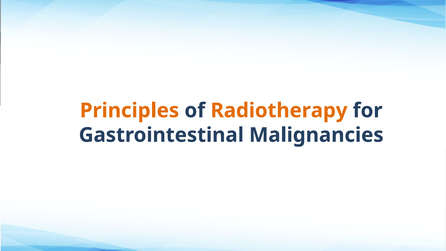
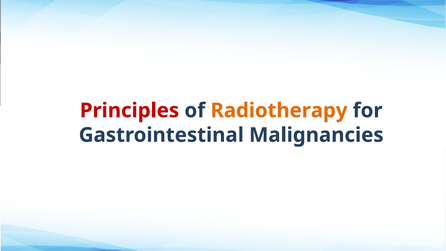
Principles colour: orange -> red (129, 110)
